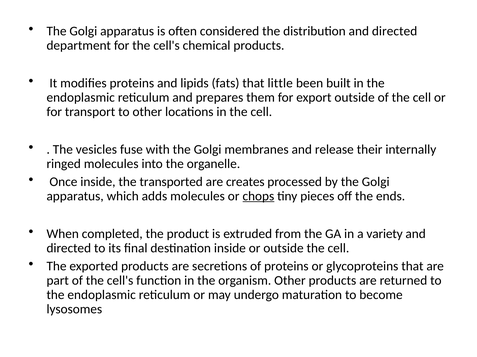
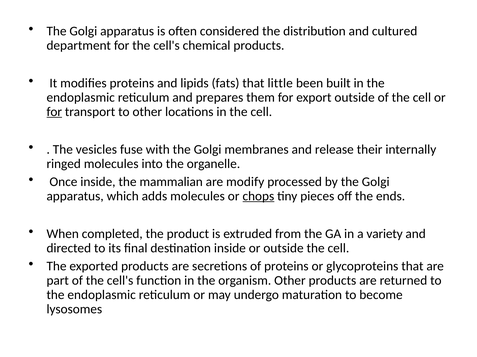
distribution and directed: directed -> cultured (395, 31)
for underline: none -> present (54, 112)
transported: transported -> mammalian (171, 182)
creates: creates -> modify (245, 182)
